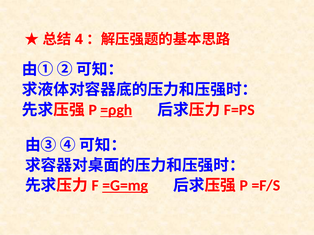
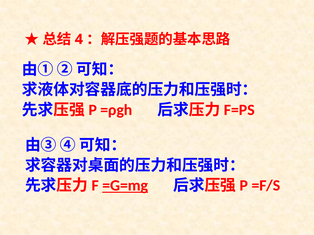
=ρgh underline: present -> none (116, 110)
